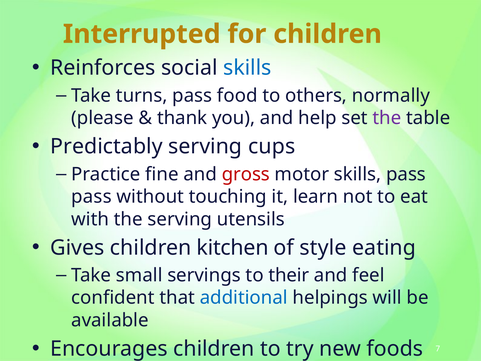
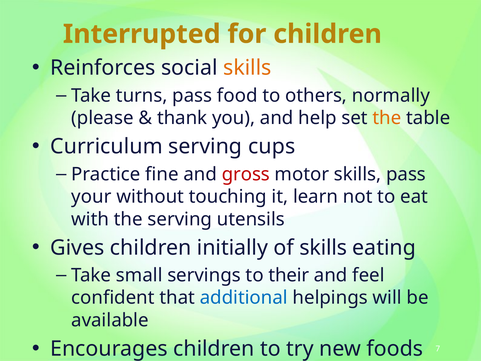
skills colour: blue -> orange (247, 68)
the colour: purple -> orange (387, 118)
Predictably: Predictably -> Curriculum (106, 146)
pass: pass -> your (91, 197)
kitchen: kitchen -> initially (232, 248)
of style: style -> skills (323, 248)
